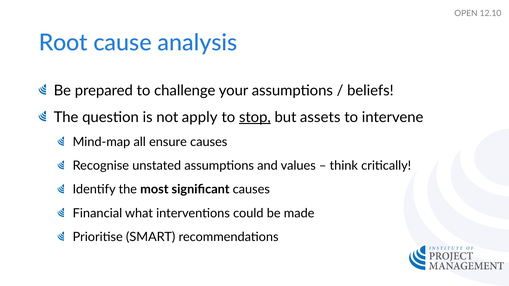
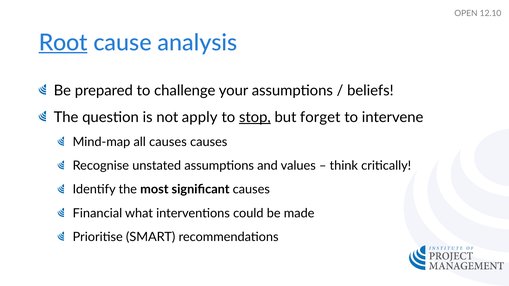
Root underline: none -> present (63, 43)
assets: assets -> forget (320, 117)
all ensure: ensure -> causes (168, 142)
